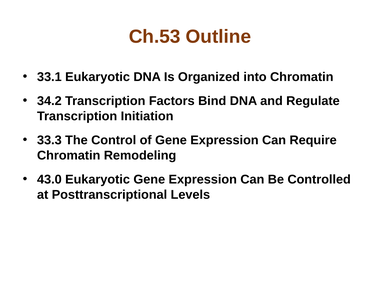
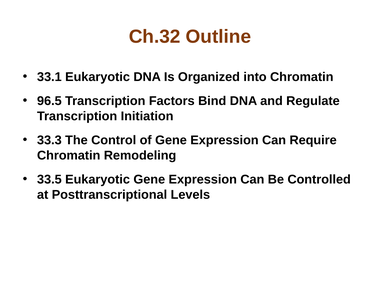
Ch.53: Ch.53 -> Ch.32 (155, 36)
34.2: 34.2 -> 96.5 (49, 101)
43.0: 43.0 -> 33.5 (49, 179)
